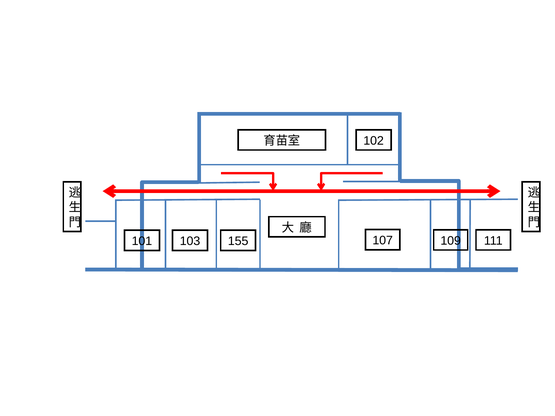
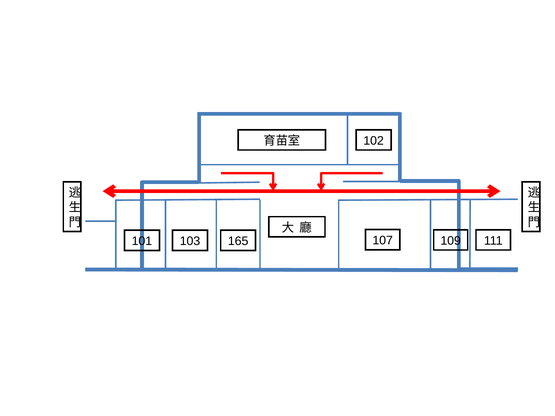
155: 155 -> 165 (238, 241)
